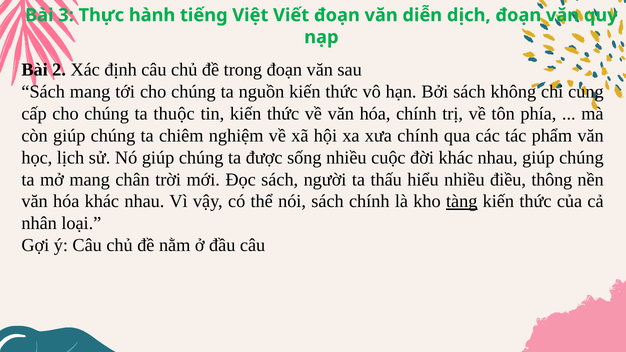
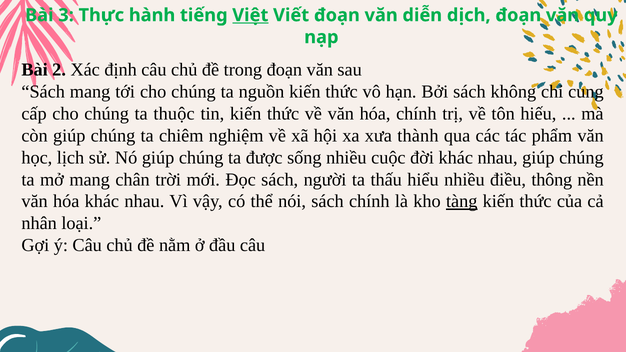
Việt underline: none -> present (250, 15)
phía: phía -> hiếu (538, 114)
xưa chính: chính -> thành (418, 136)
